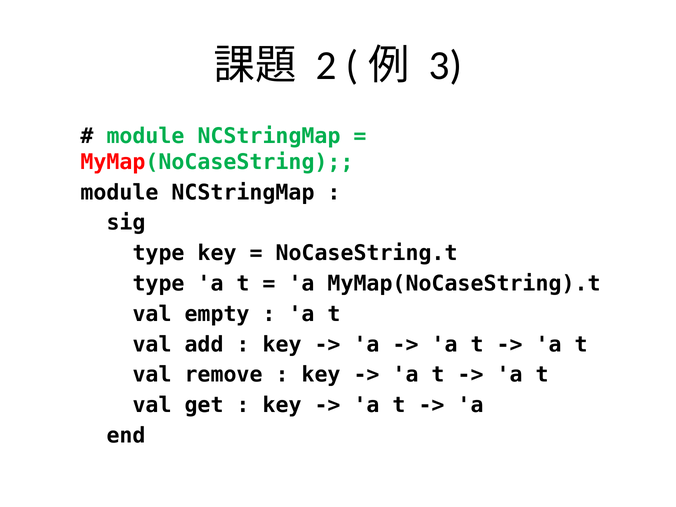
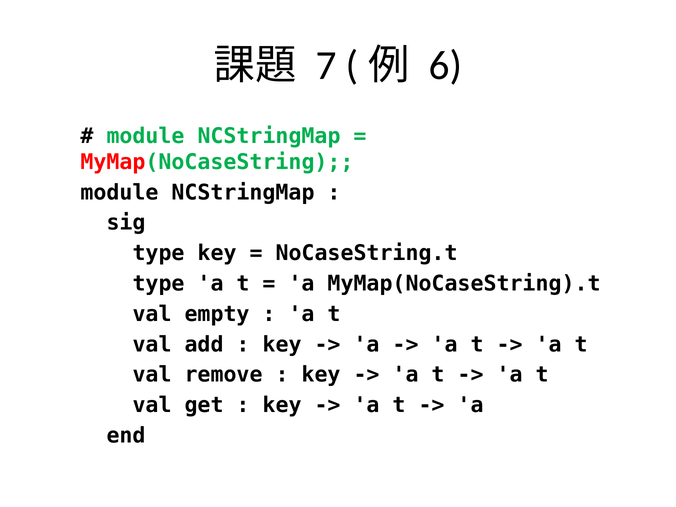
2: 2 -> 7 (326, 65)
3: 3 -> 6 (445, 65)
